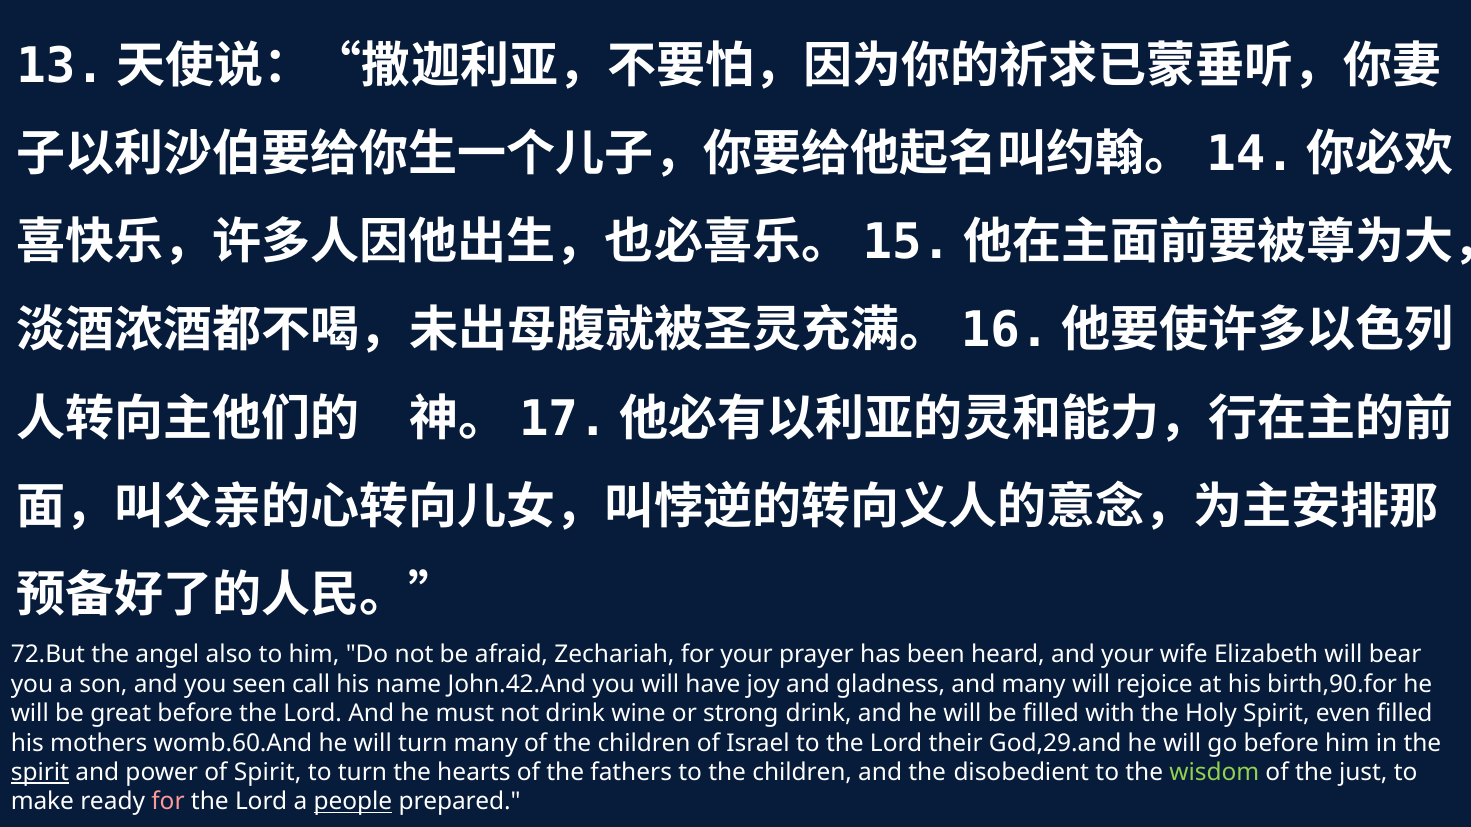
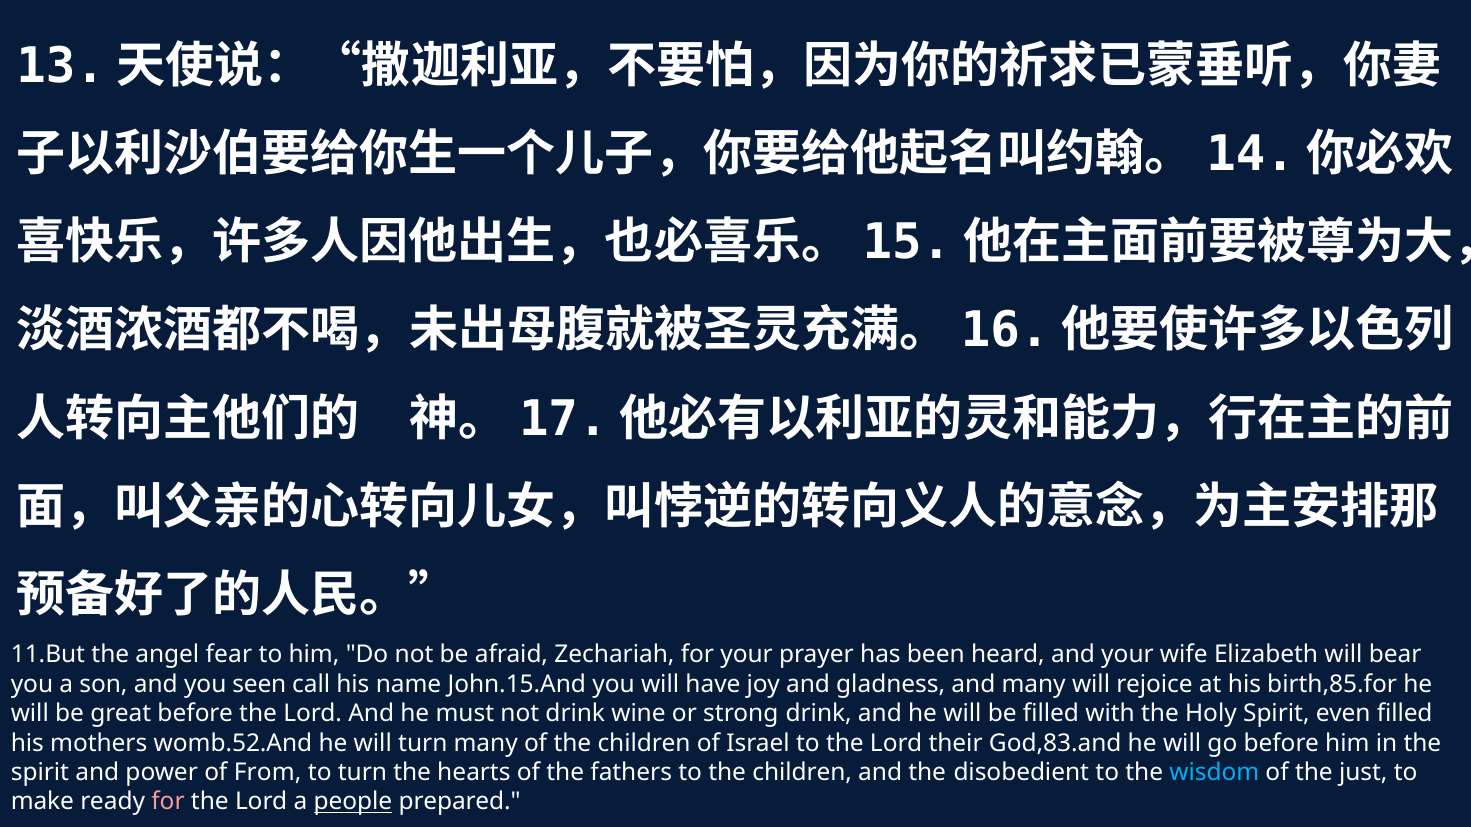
72.But: 72.But -> 11.But (48, 655)
also: also -> fear (229, 655)
John.42.And: John.42.And -> John.15.And (517, 685)
birth,90.for: birth,90.for -> birth,85.for (1332, 685)
womb.60.And: womb.60.And -> womb.52.And (233, 743)
God,29.and: God,29.and -> God,83.and (1055, 743)
spirit underline: present -> none (40, 773)
of Spirit: Spirit -> From (268, 773)
wisdom colour: light green -> light blue (1214, 773)
